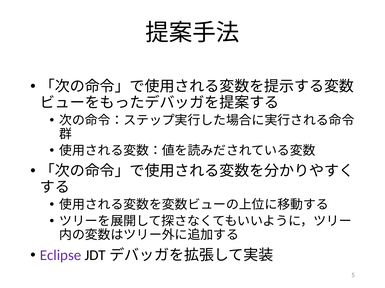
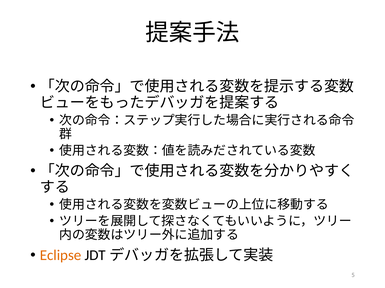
Eclipse colour: purple -> orange (61, 256)
